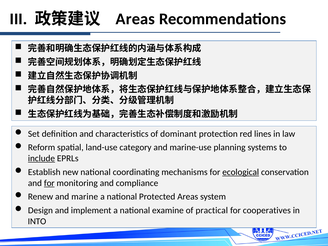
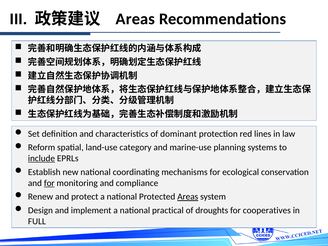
ecological underline: present -> none (241, 172)
marine: marine -> protect (85, 197)
Areas underline: none -> present (188, 197)
examine: examine -> practical (168, 210)
practical: practical -> droughts (212, 210)
INTO: INTO -> FULL (37, 221)
